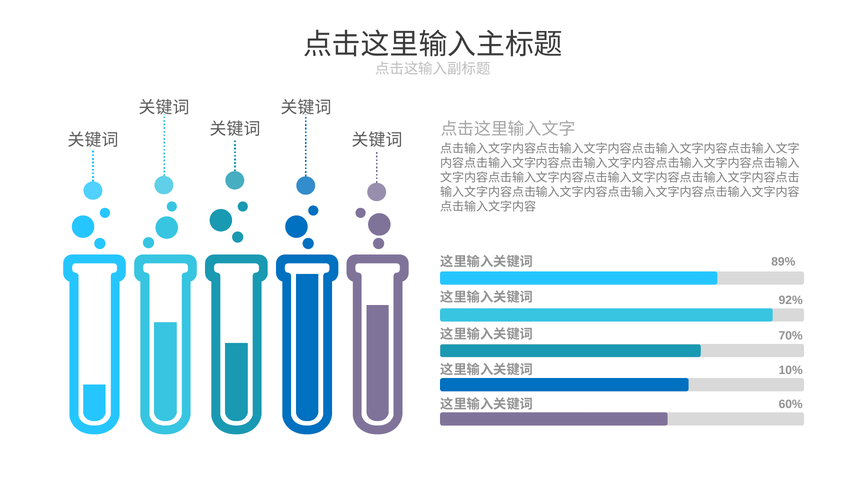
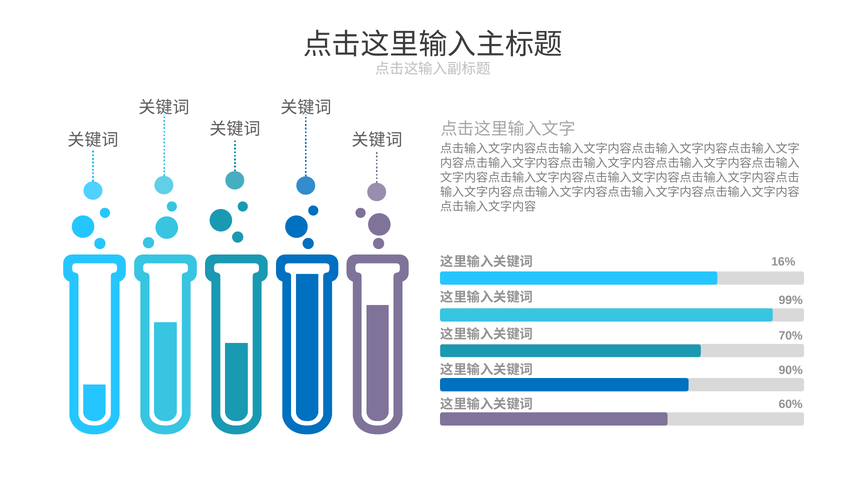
89%: 89% -> 16% (783, 262)
92%: 92% -> 99% (791, 300)
10%: 10% -> 90% (791, 370)
